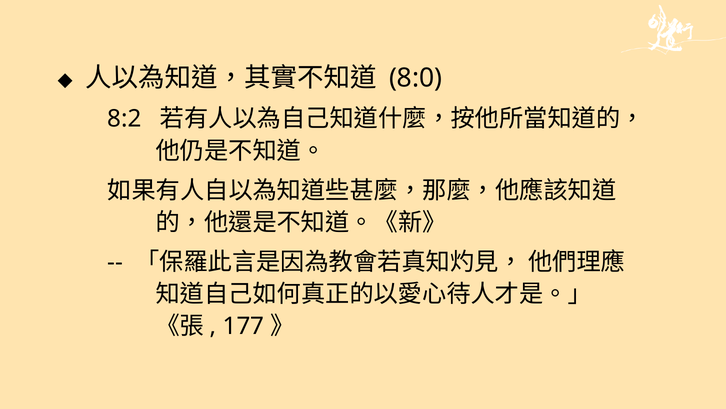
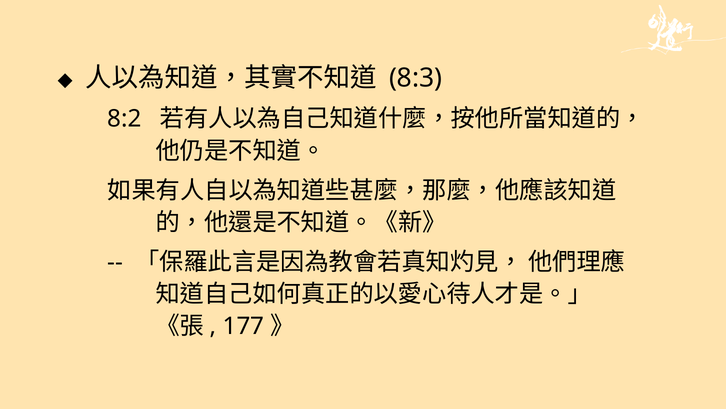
8:0: 8:0 -> 8:3 (416, 78)
